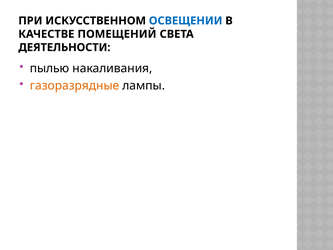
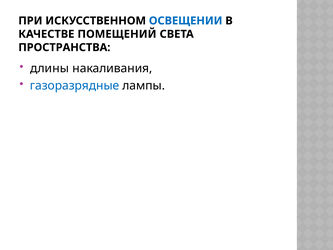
ДЕЯТЕЛЬНОСТИ: ДЕЯТЕЛЬНОСТИ -> ПРОСТРАНСТВА (64, 47)
пылью: пылью -> длины (50, 68)
газоразрядные colour: orange -> blue (75, 86)
